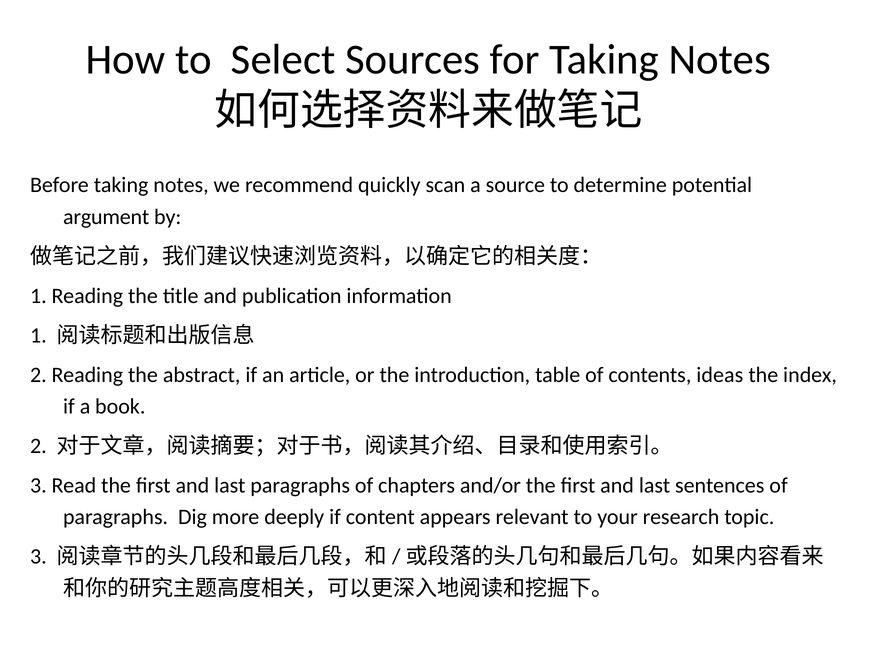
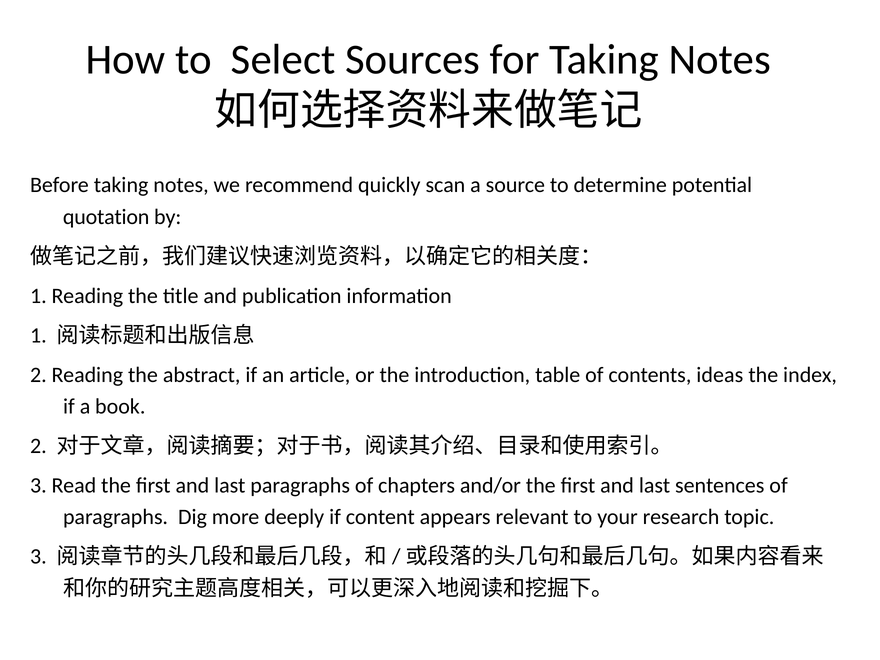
argument: argument -> quotation (106, 217)
